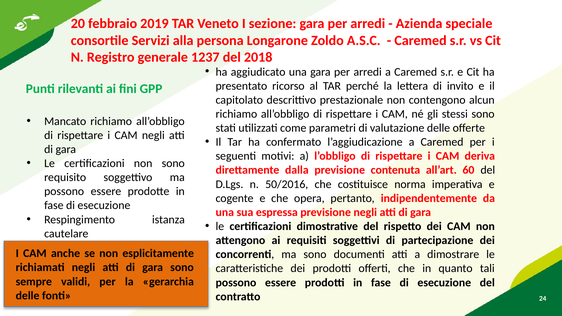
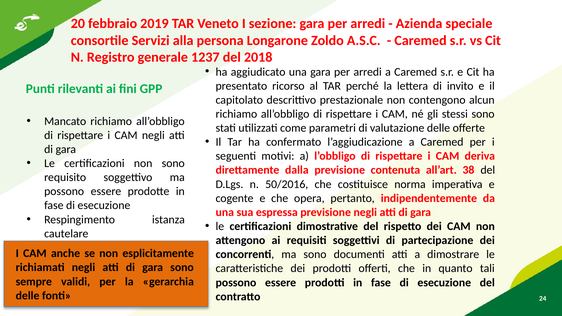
60: 60 -> 38 (468, 170)
